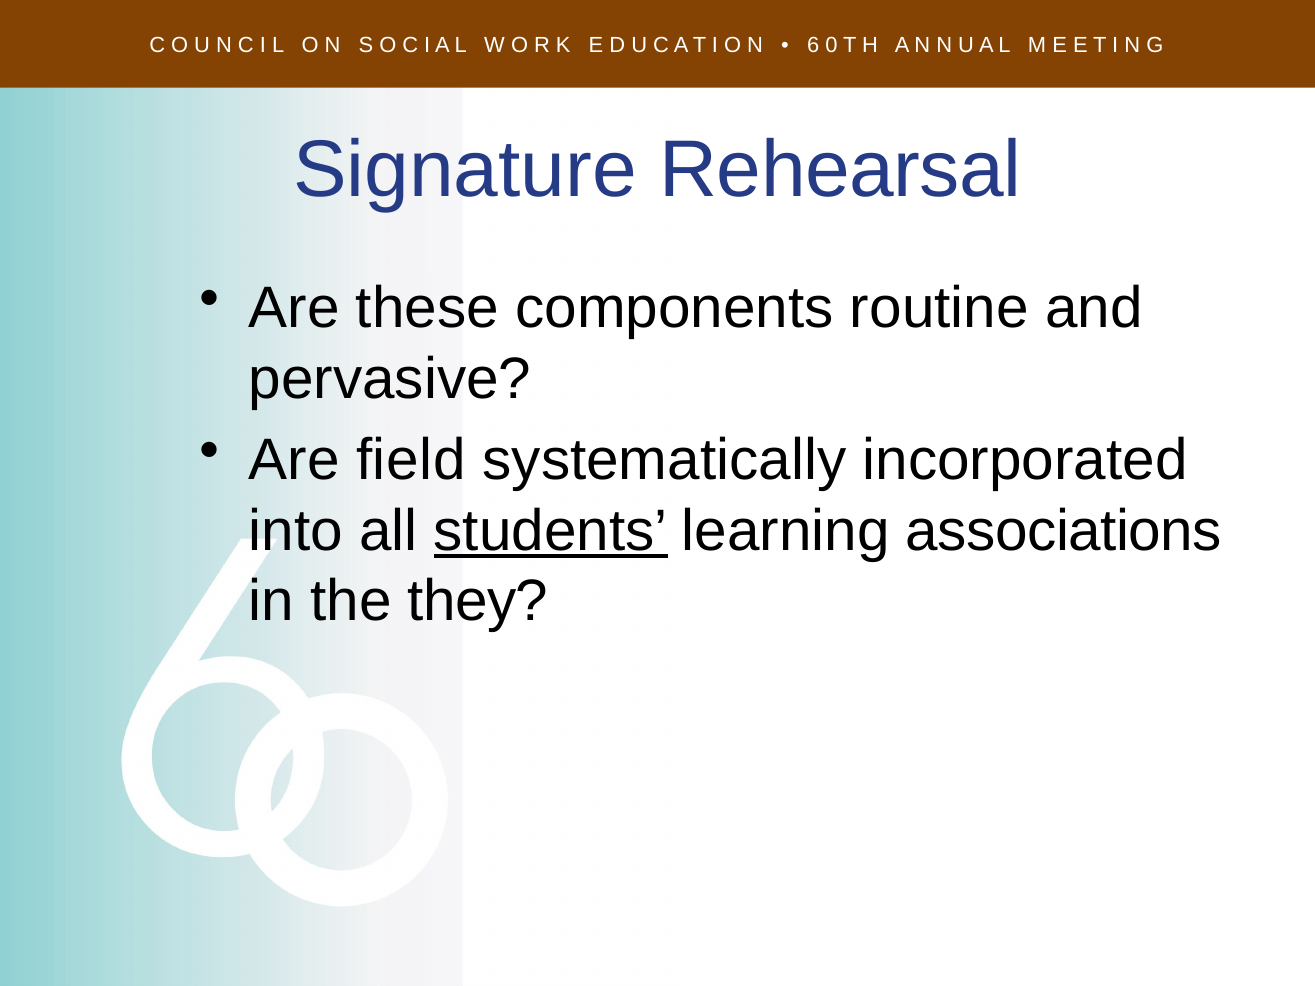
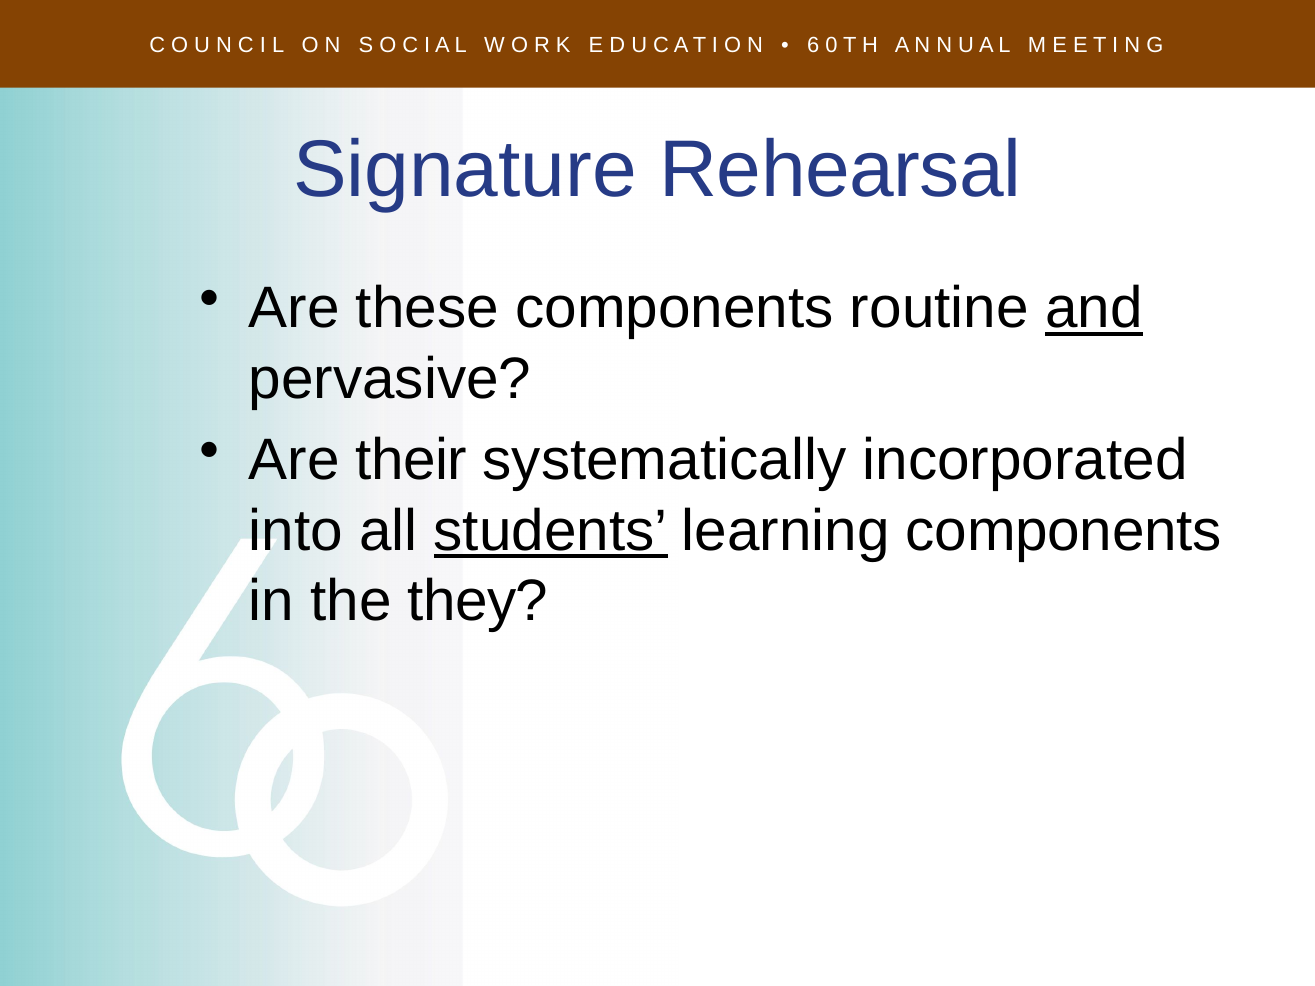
and underline: none -> present (1094, 309)
field: field -> their (411, 461)
learning associations: associations -> components (1064, 531)
